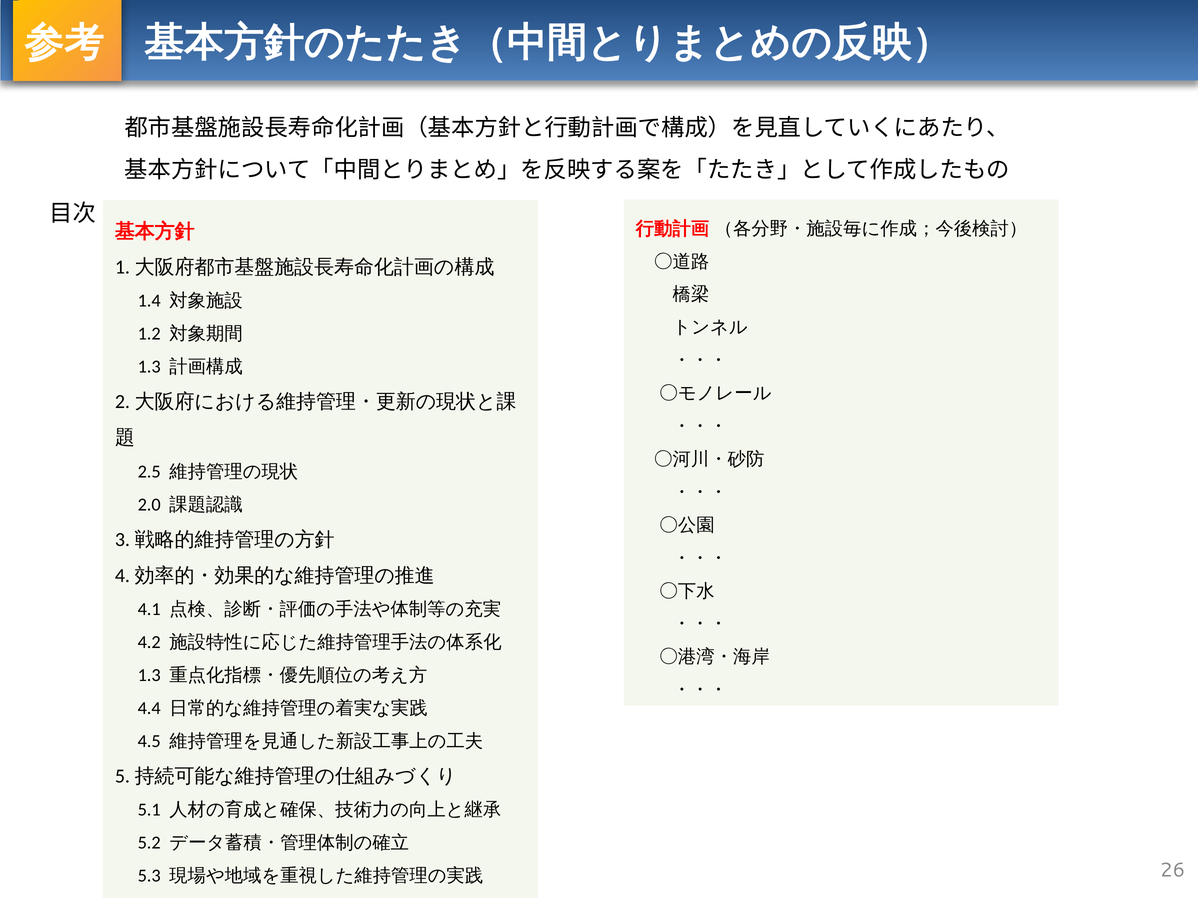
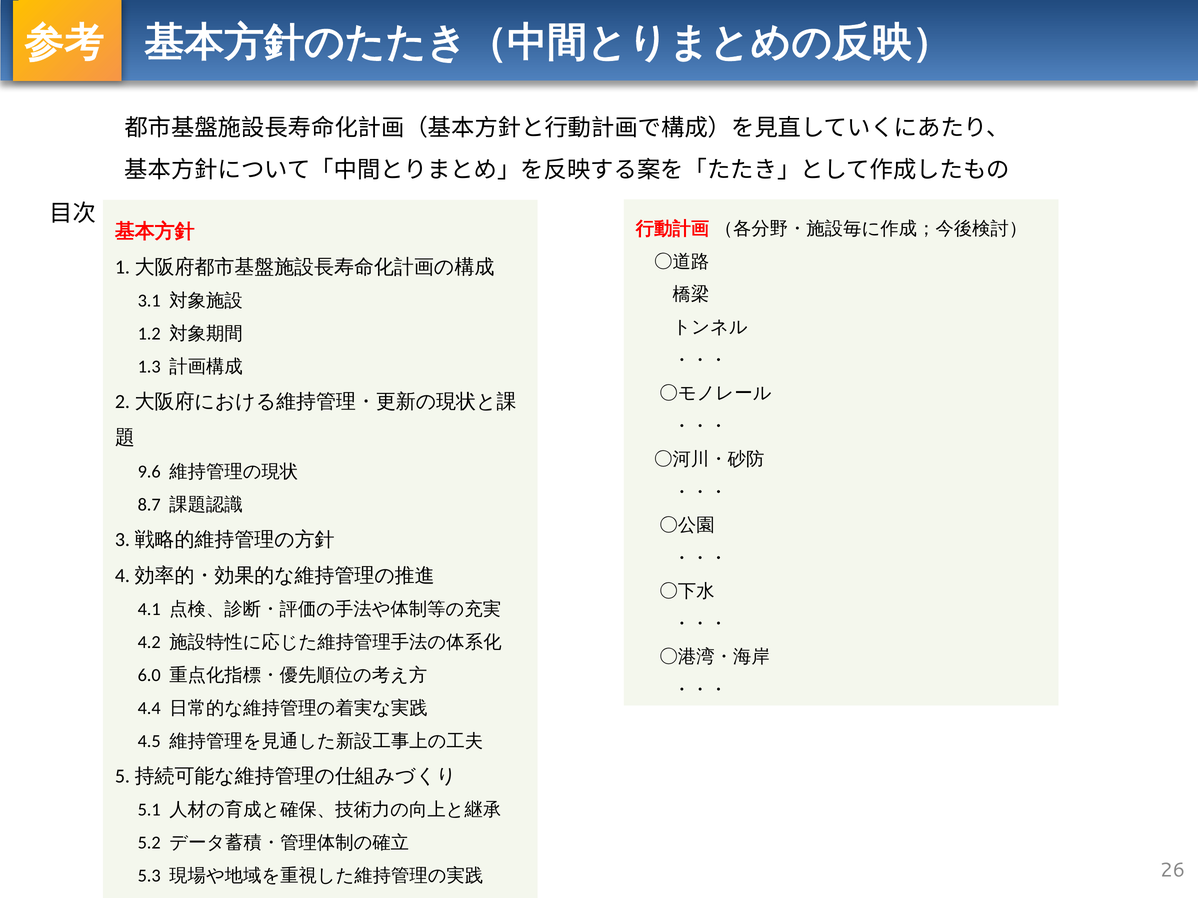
1.4: 1.4 -> 3.1 (149, 301)
2.5: 2.5 -> 9.6 (149, 472)
2.0: 2.0 -> 8.7 (149, 505)
1.3: 1.3 -> 6.0 (149, 676)
